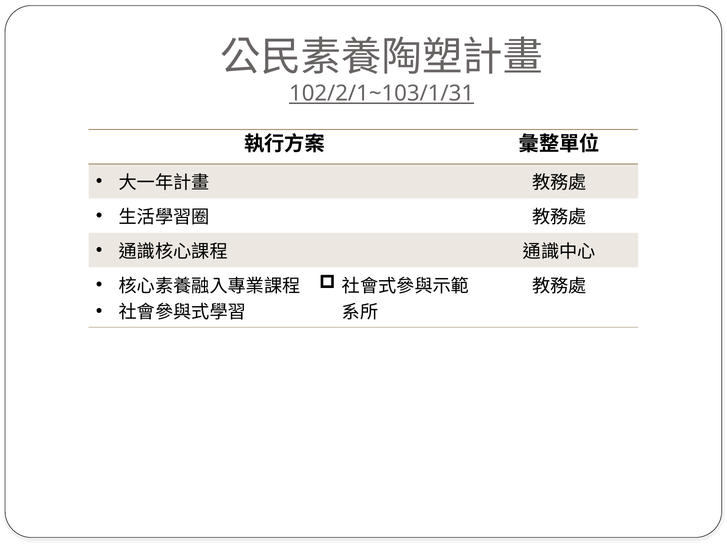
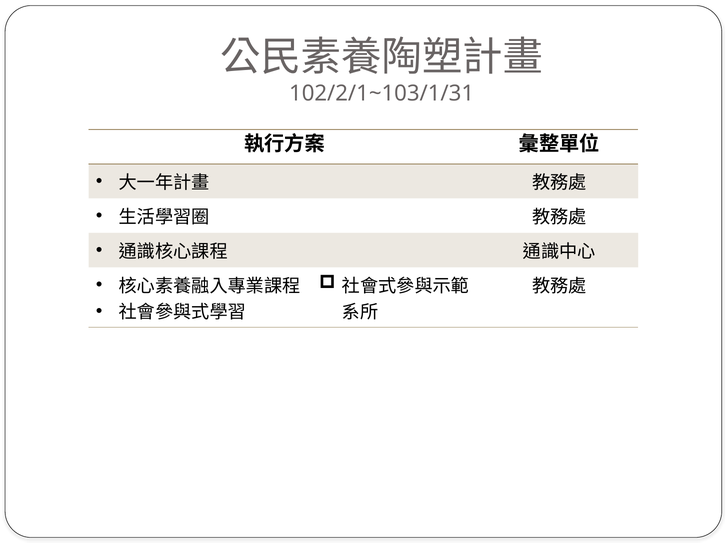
102/2/1~103/1/31 underline: present -> none (382, 94)
